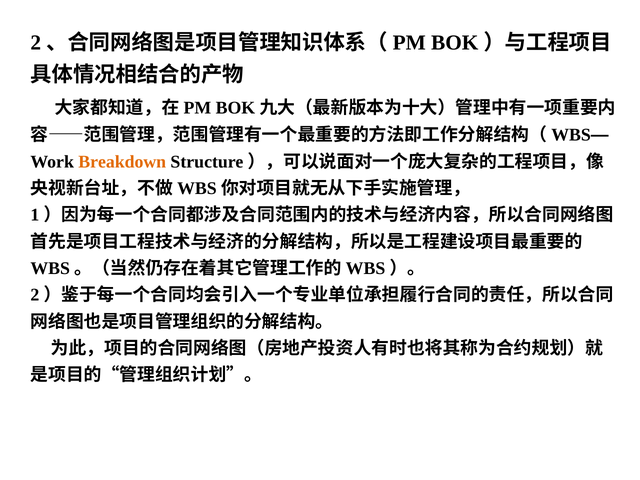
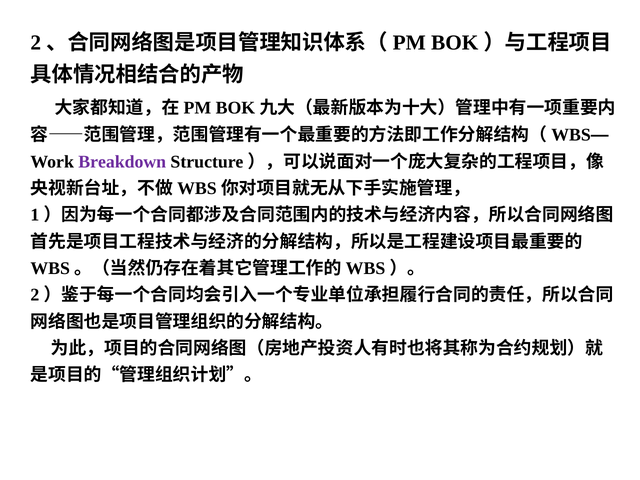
Breakdown colour: orange -> purple (122, 162)
